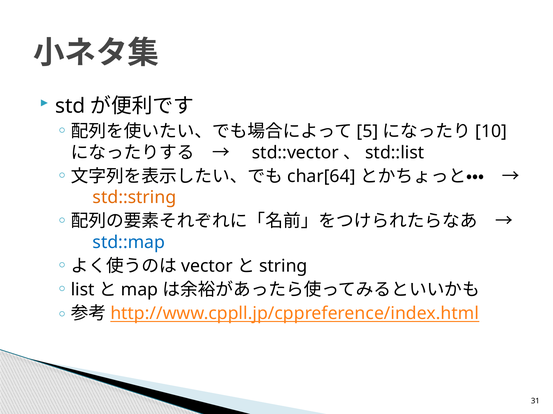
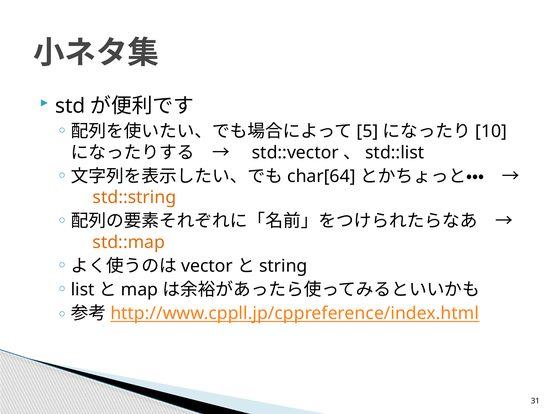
std::map colour: blue -> orange (129, 243)
